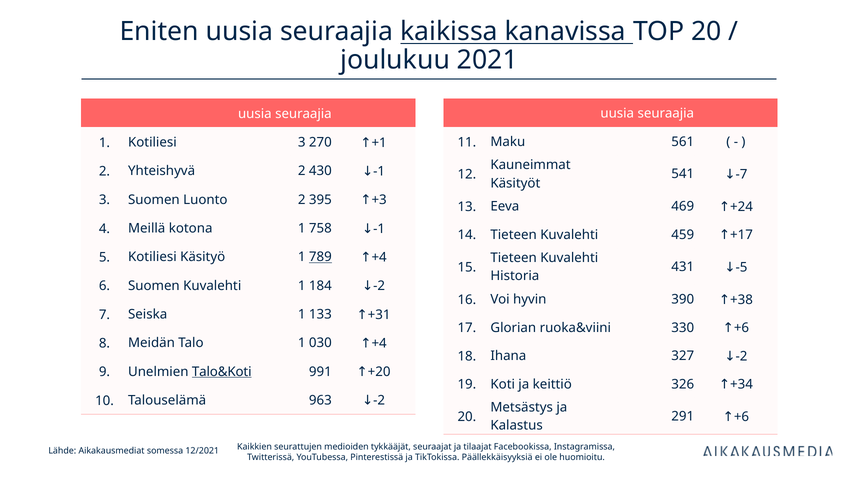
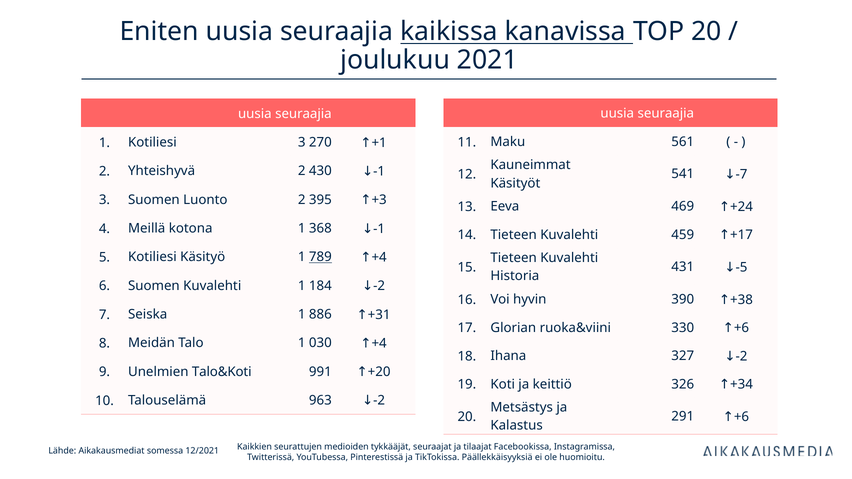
758: 758 -> 368 (320, 228)
133: 133 -> 886 (320, 314)
Talo&Koti underline: present -> none (222, 372)
